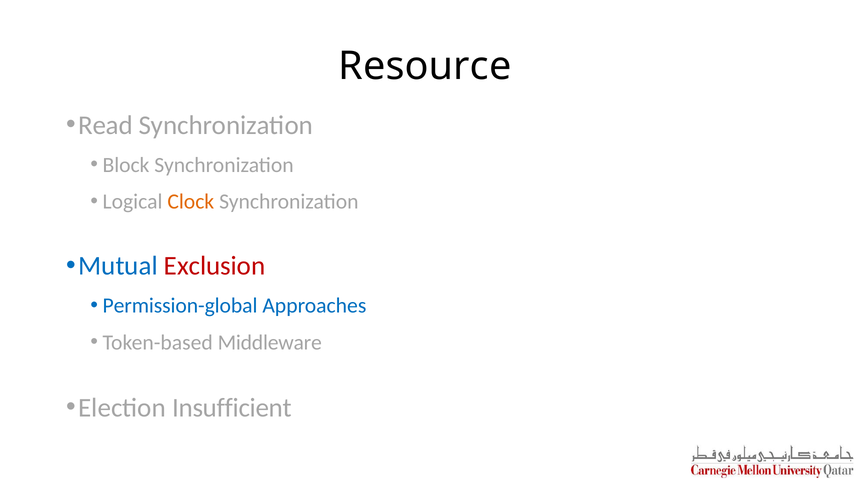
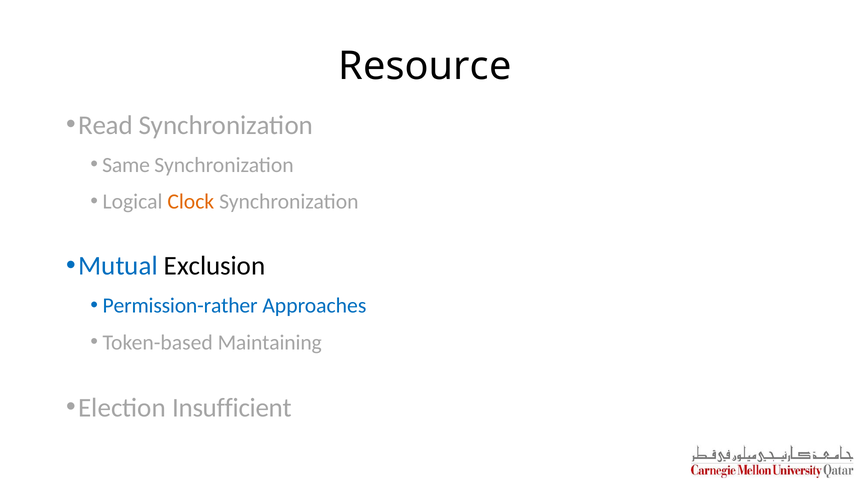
Block: Block -> Same (126, 165)
Exclusion colour: red -> black (215, 266)
Permission-global: Permission-global -> Permission-rather (180, 306)
Middleware: Middleware -> Maintaining (270, 343)
